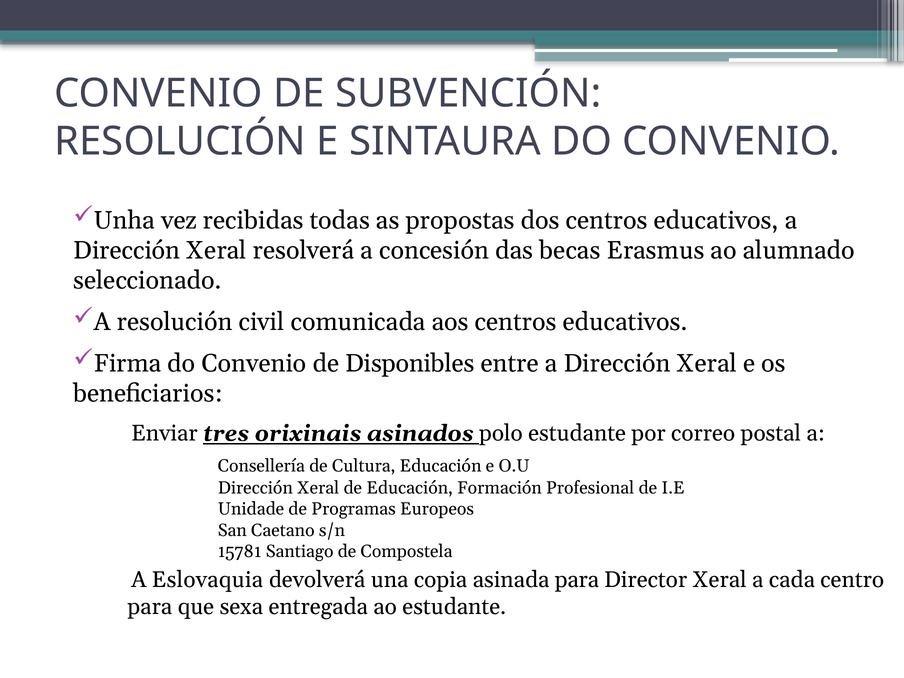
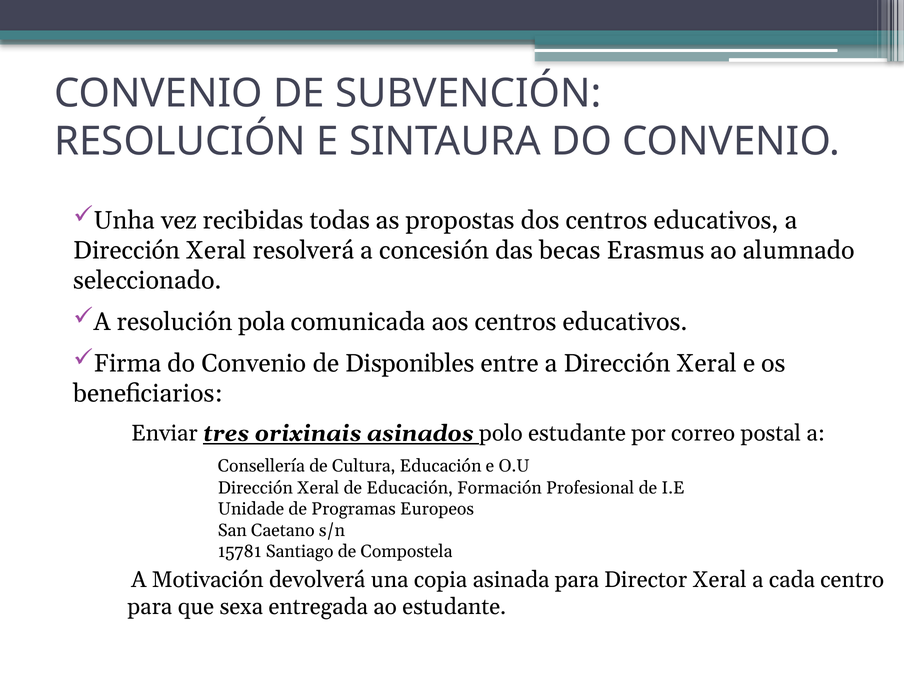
civil: civil -> pola (262, 322)
Eslovaquia: Eslovaquia -> Motivación (208, 580)
